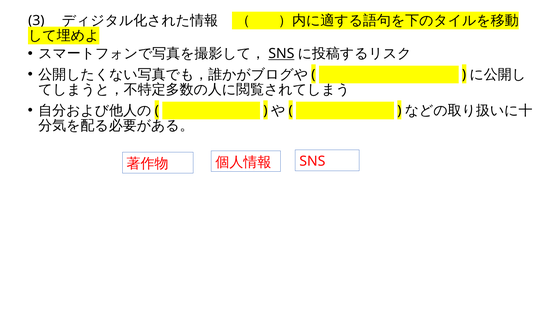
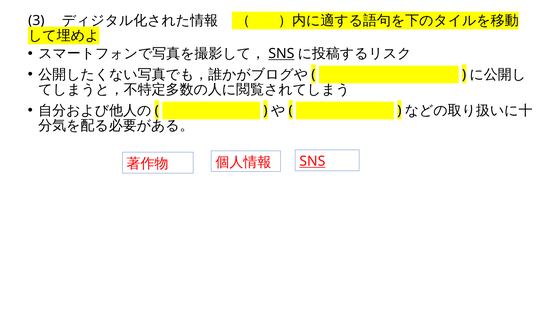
SNS underline: none -> present (312, 162)
